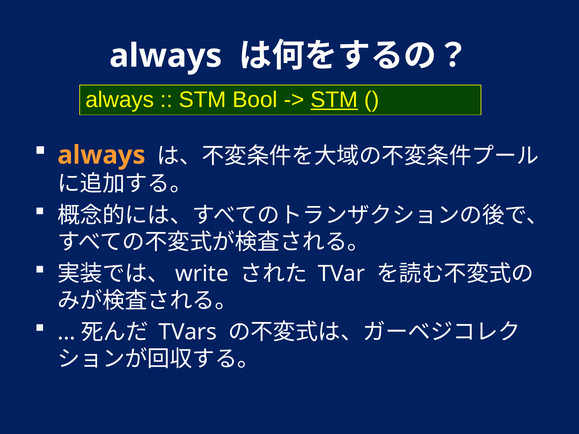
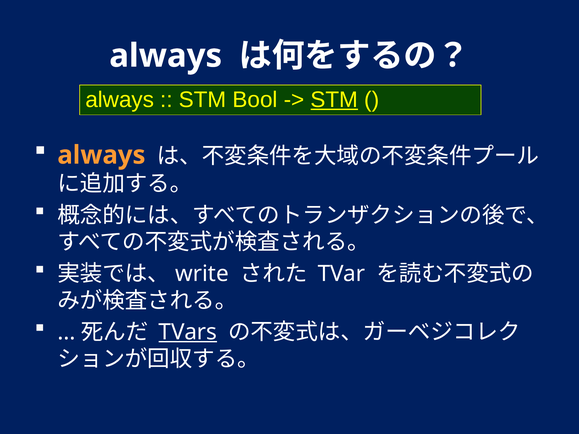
TVars underline: none -> present (188, 332)
